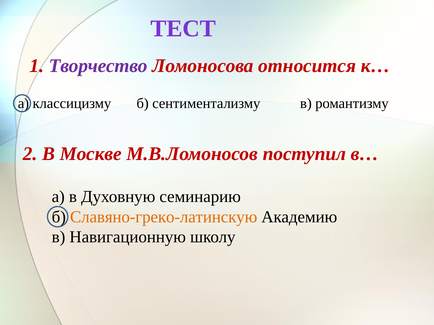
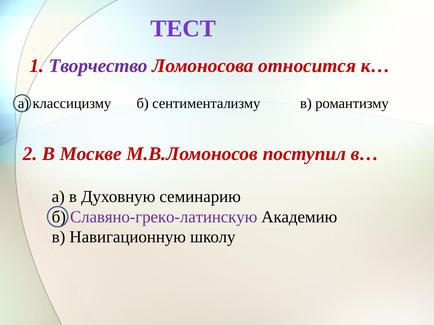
Славяно-греко-латинскую colour: orange -> purple (164, 217)
